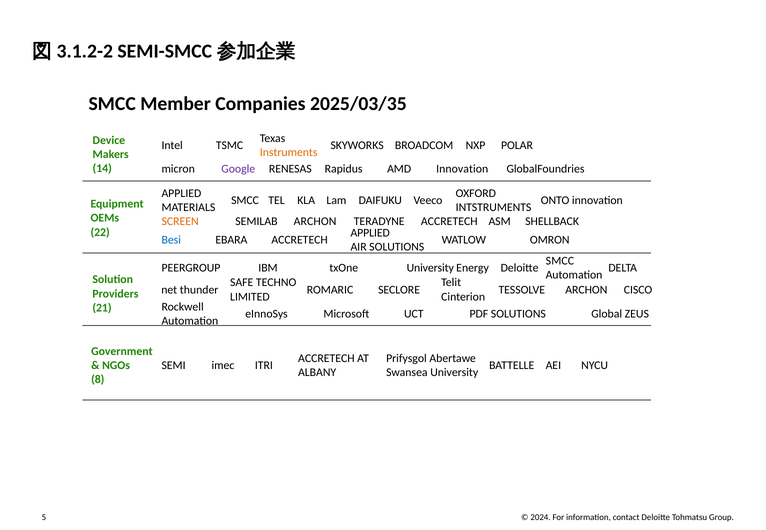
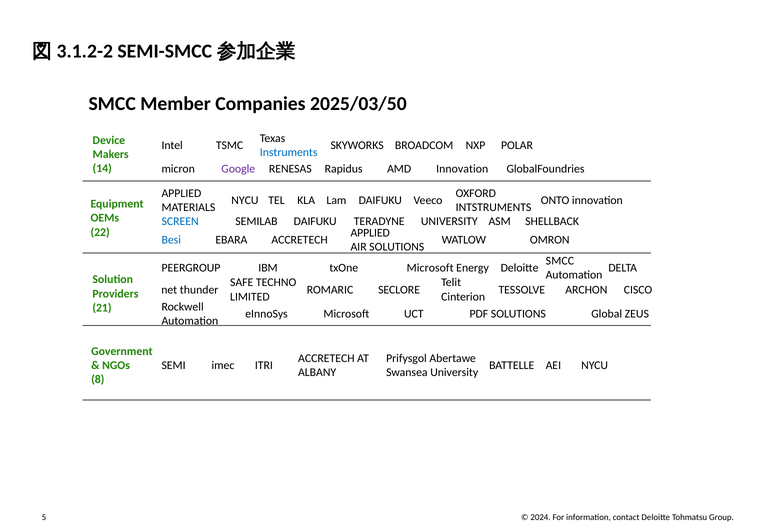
2025/03/35: 2025/03/35 -> 2025/03/50 (358, 104)
Instruments colour: orange -> blue (289, 152)
SMCC: SMCC -> NYCU (245, 200)
SCREEN colour: orange -> blue (180, 222)
SEMILAB ARCHON: ARCHON -> DAIFUKU (315, 222)
TERADYNE ACCRETECH: ACCRETECH -> UNIVERSITY (449, 222)
University: University -> Microsoft (430, 268)
